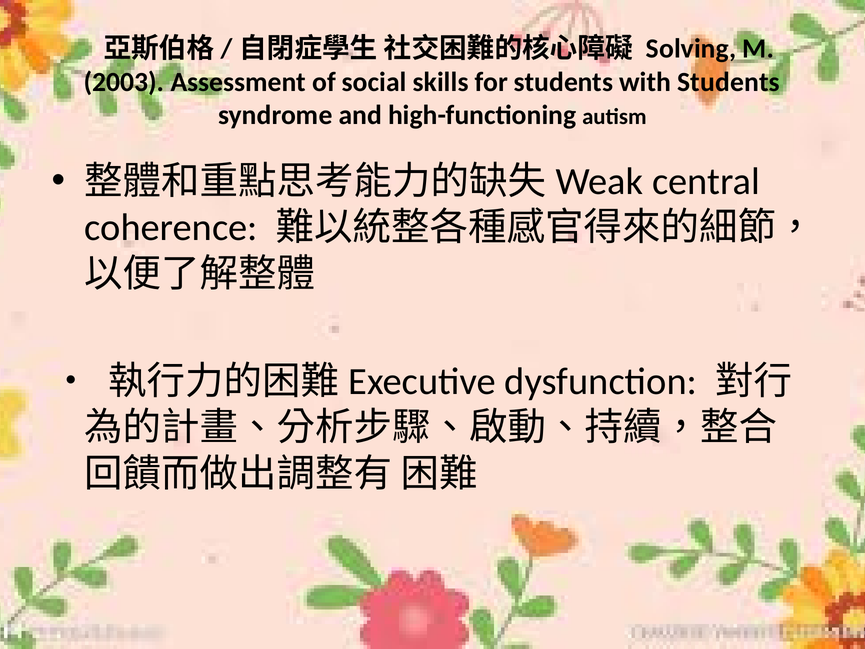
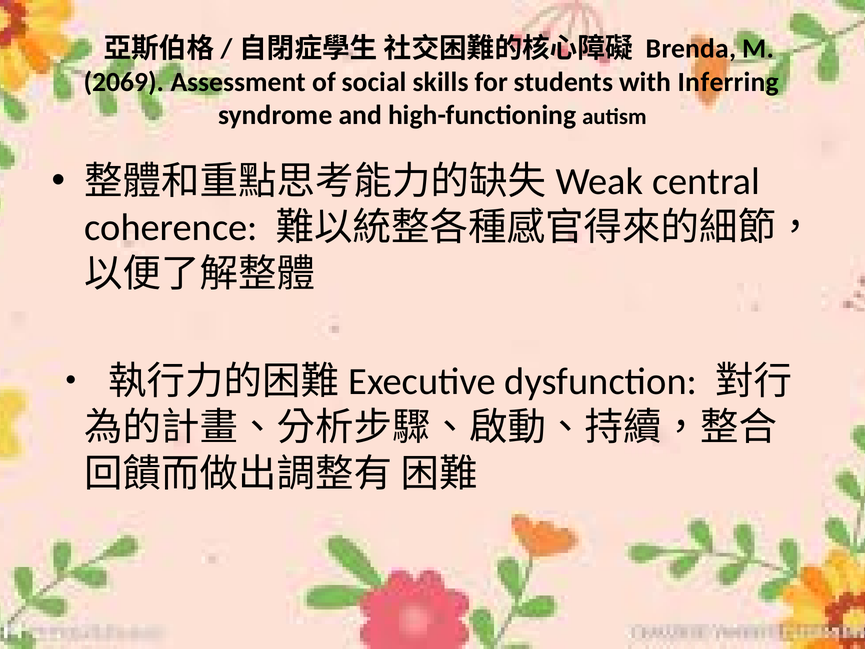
Solving: Solving -> Brenda (691, 49)
2003: 2003 -> 2069 (124, 82)
with Students: Students -> Inferring (728, 82)
